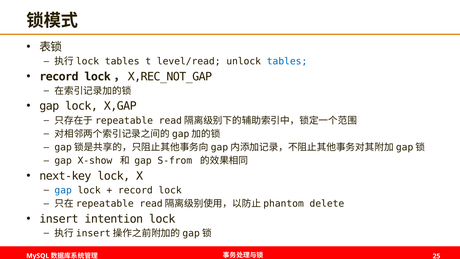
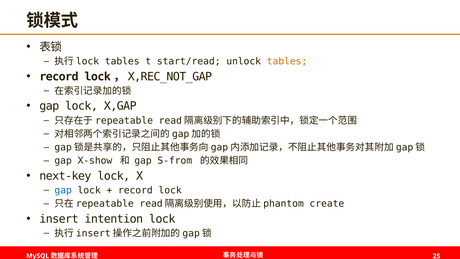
level/read: level/read -> start/read (189, 61)
tables colour: blue -> orange (287, 61)
delete: delete -> create (327, 204)
